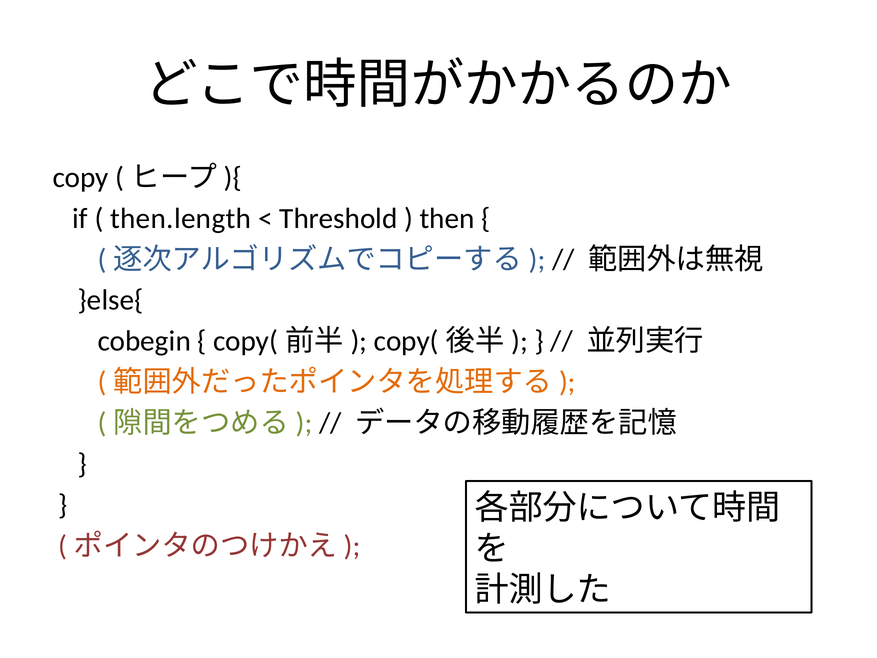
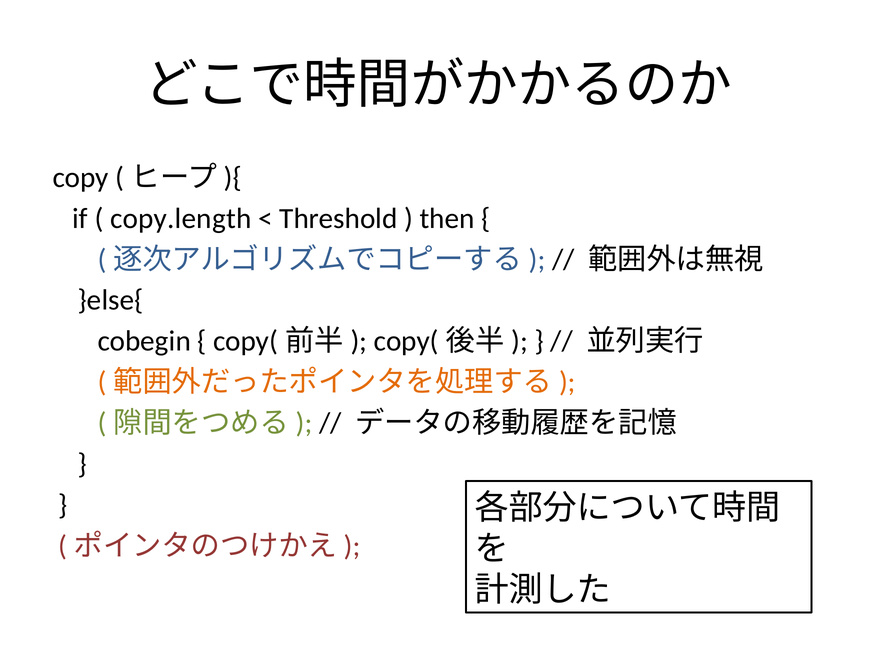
then.length: then.length -> copy.length (181, 218)
